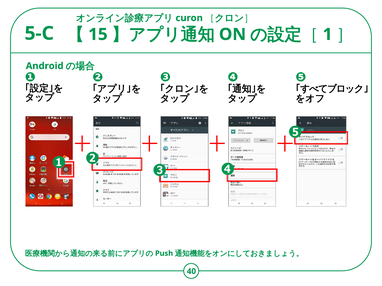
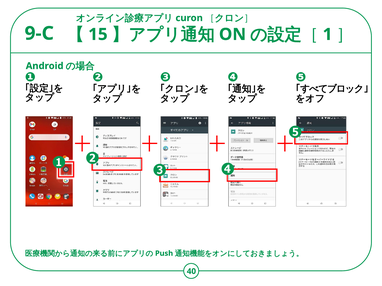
5-C: 5-C -> 9-C (39, 33)
